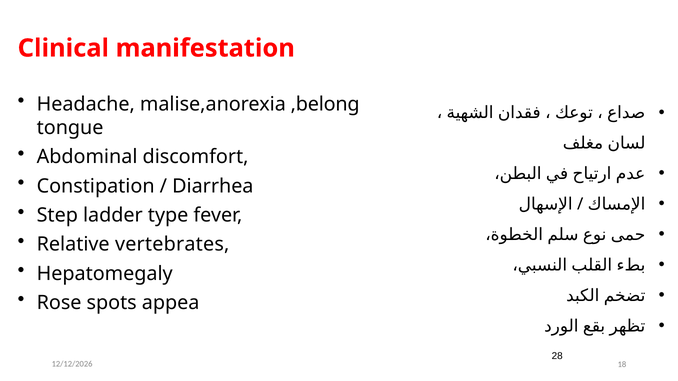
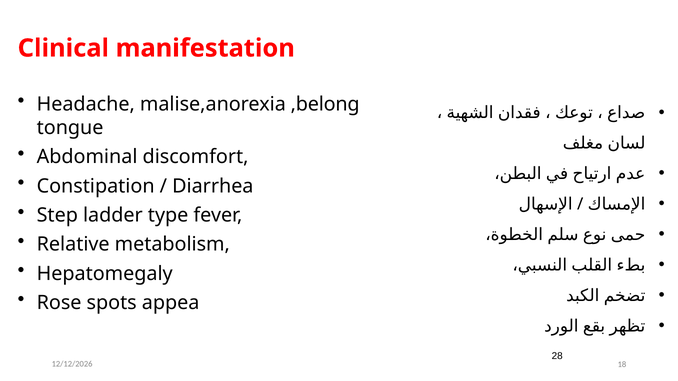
vertebrates: vertebrates -> metabolism (172, 245)
